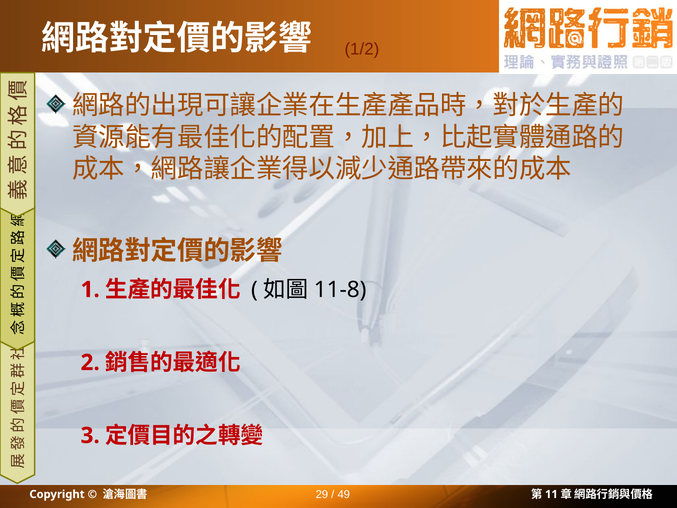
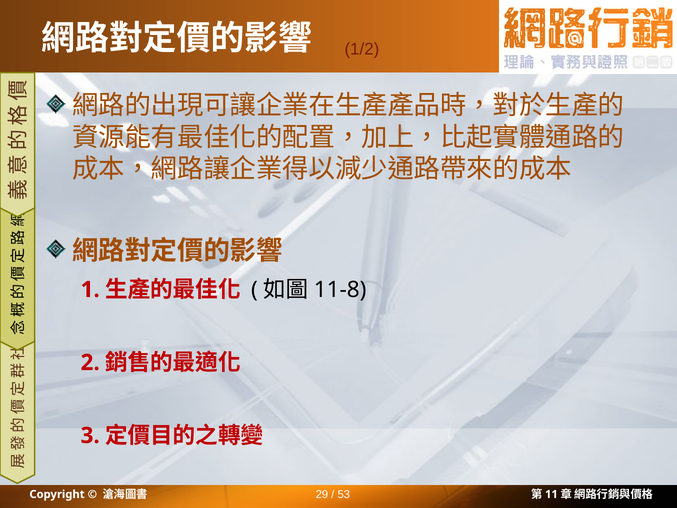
49: 49 -> 53 (344, 494)
